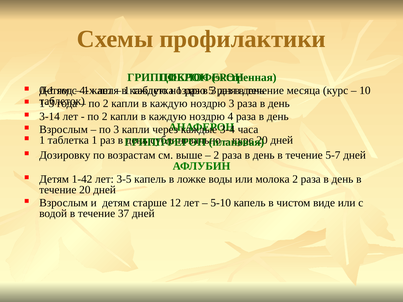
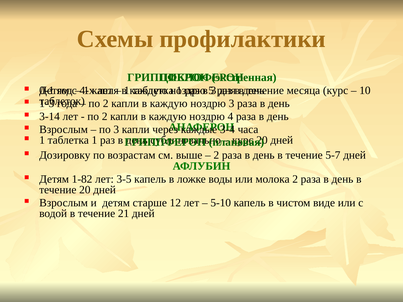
1-42: 1-42 -> 1-82 (82, 179)
37: 37 -> 21 (124, 214)
